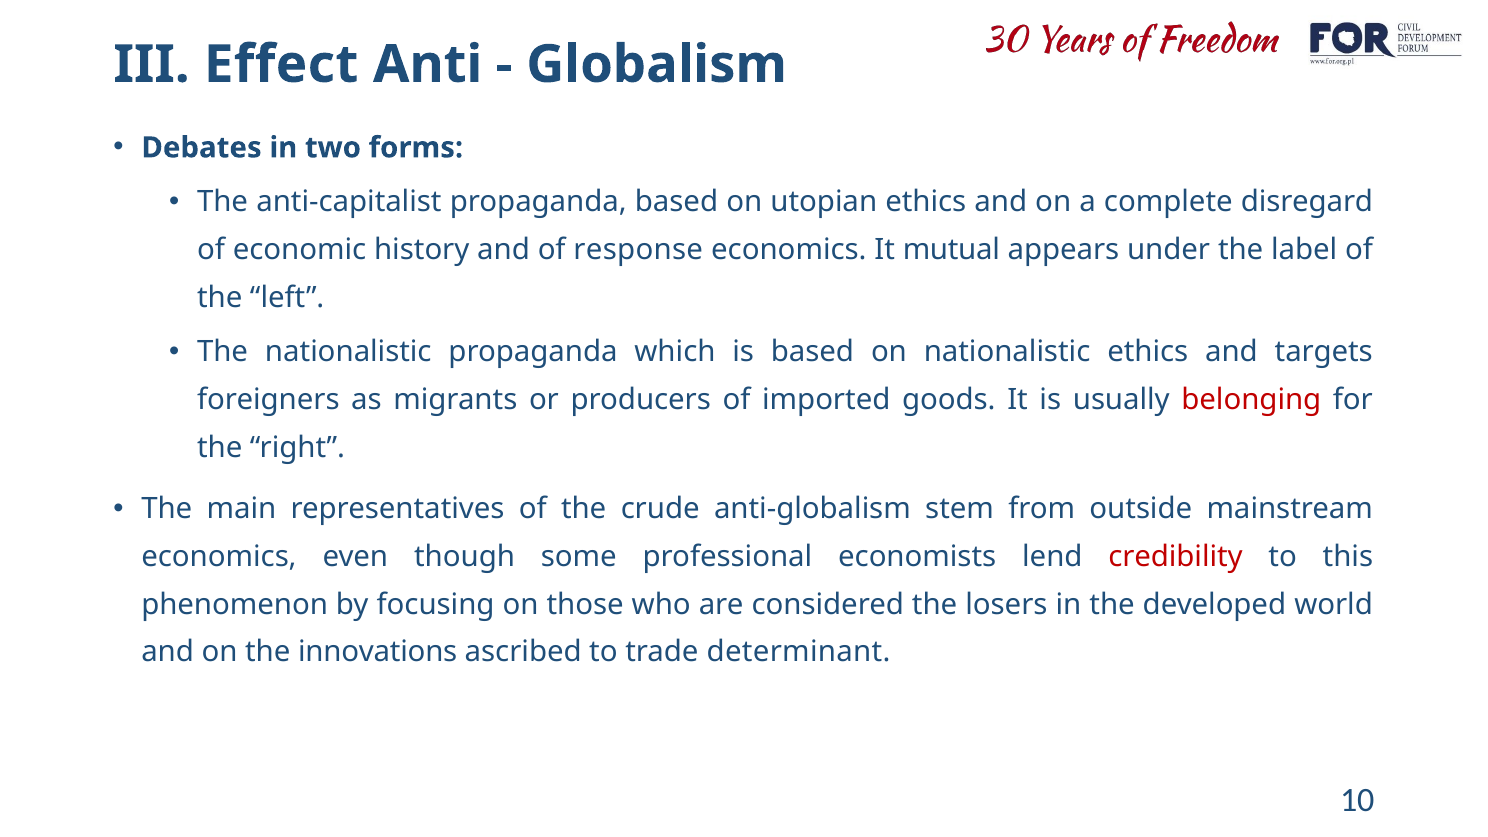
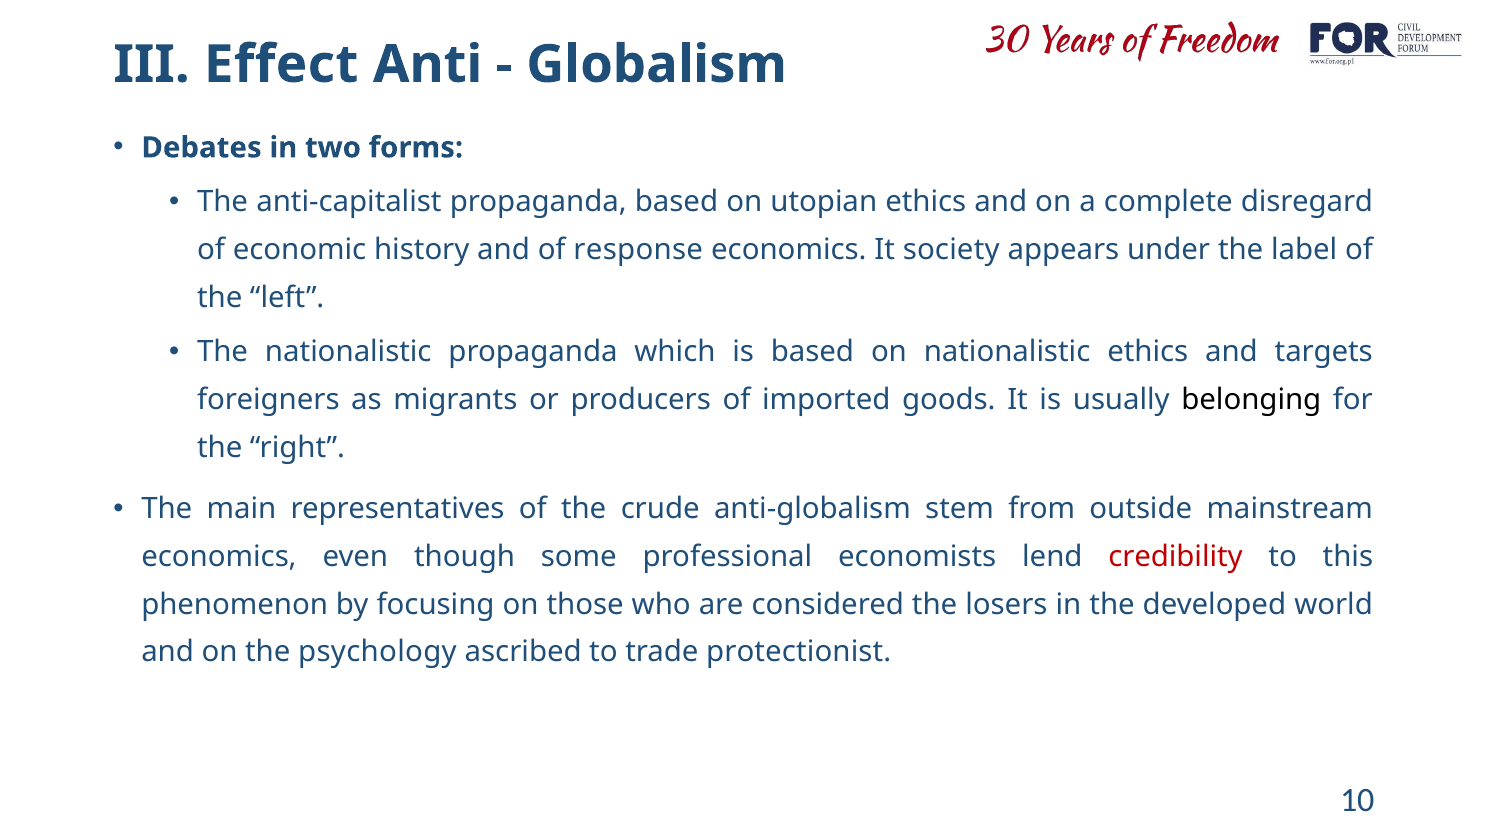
mutual: mutual -> society (951, 250)
belonging colour: red -> black (1251, 400)
innovations: innovations -> psychology (377, 652)
determinant: determinant -> protectionist (799, 652)
